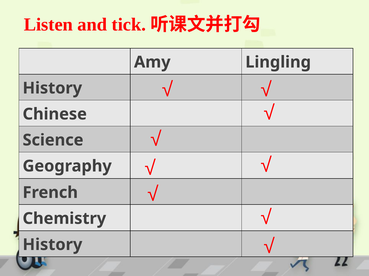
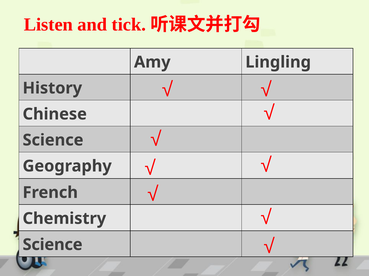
History: History -> Science (53, 244)
